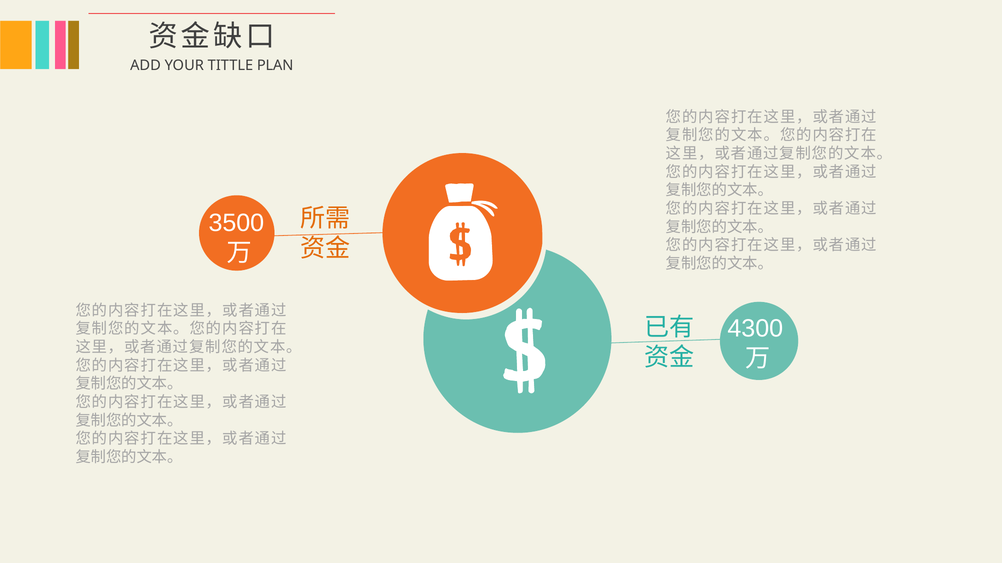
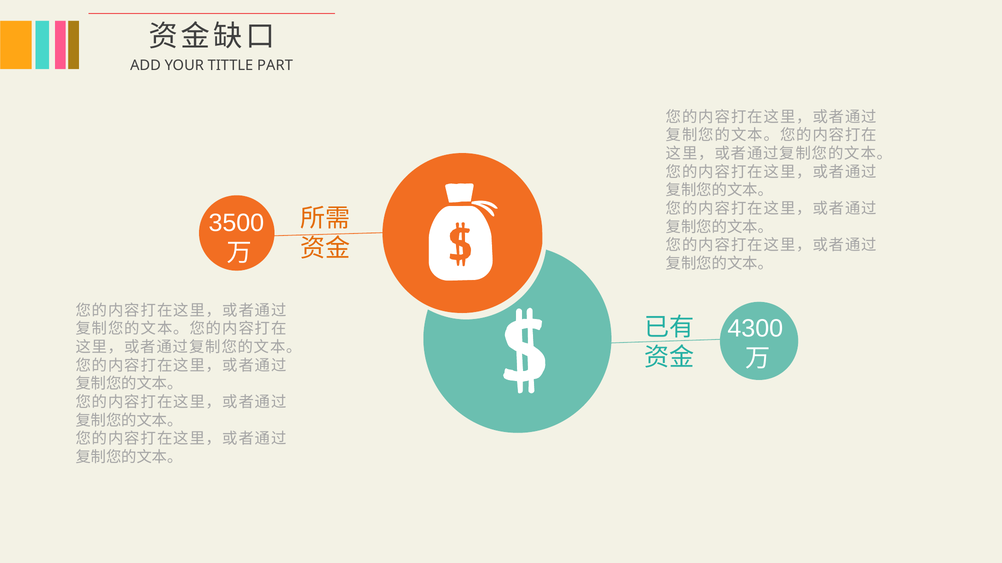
PLAN: PLAN -> PART (275, 66)
